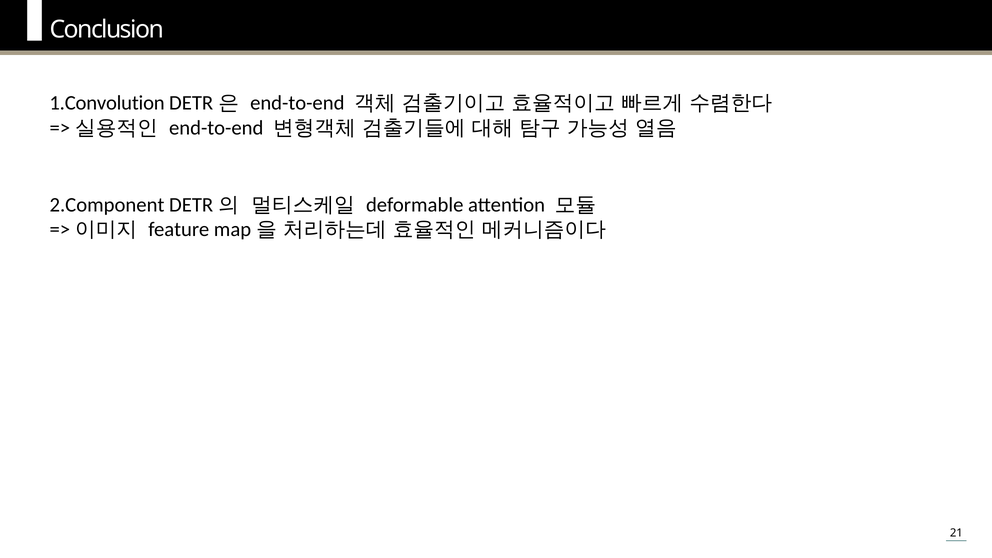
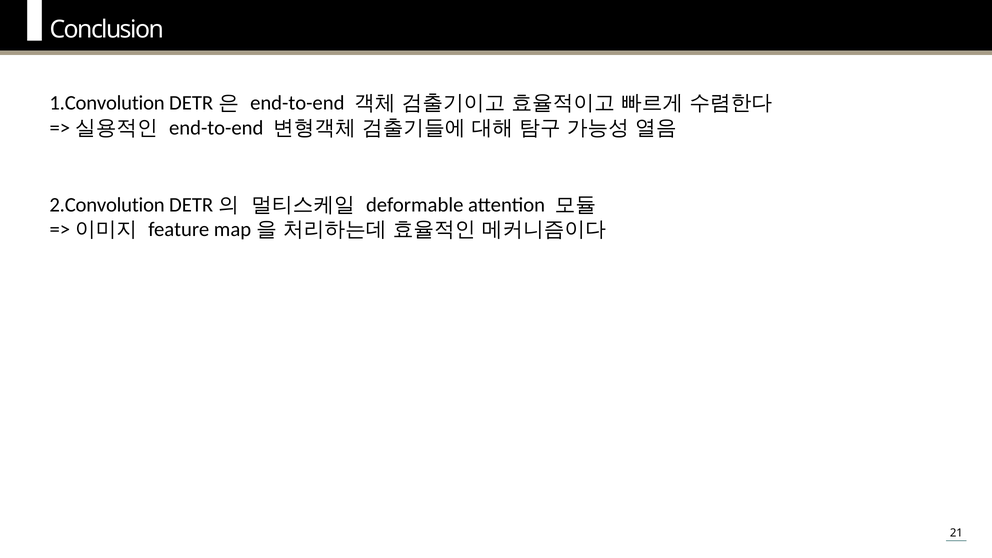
2.Component: 2.Component -> 2.Convolution (107, 205)
